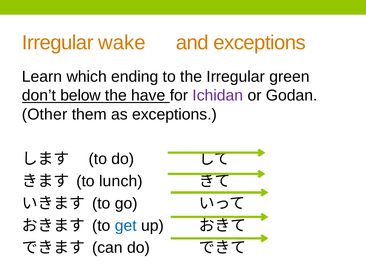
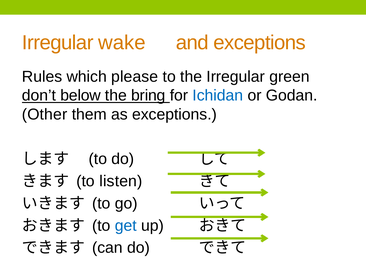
Learn: Learn -> Rules (42, 76)
ending: ending -> please (135, 76)
have: have -> bring (148, 95)
Ichidan colour: purple -> blue (218, 95)
lunch: lunch -> listen (121, 181)
